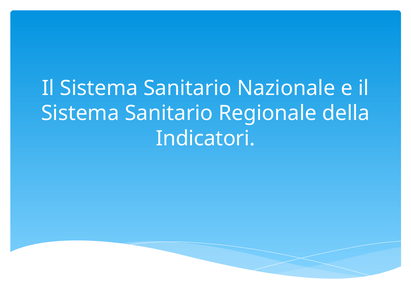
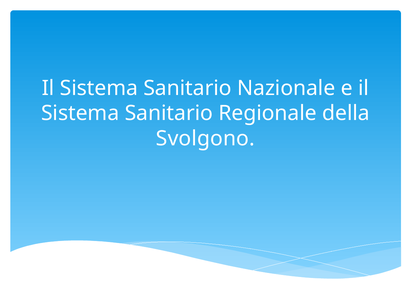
Indicatori: Indicatori -> Svolgono (205, 139)
